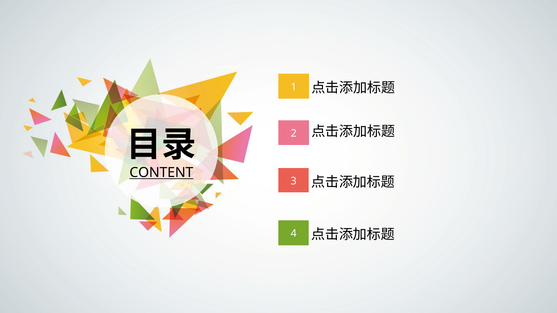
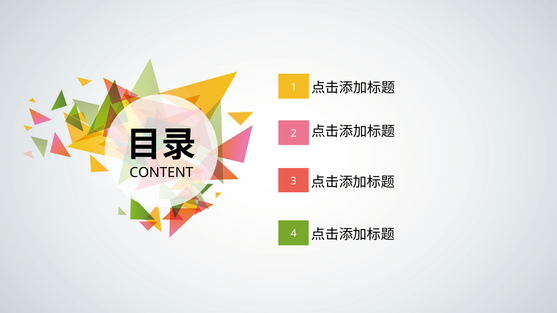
CONTENT underline: present -> none (161, 173)
